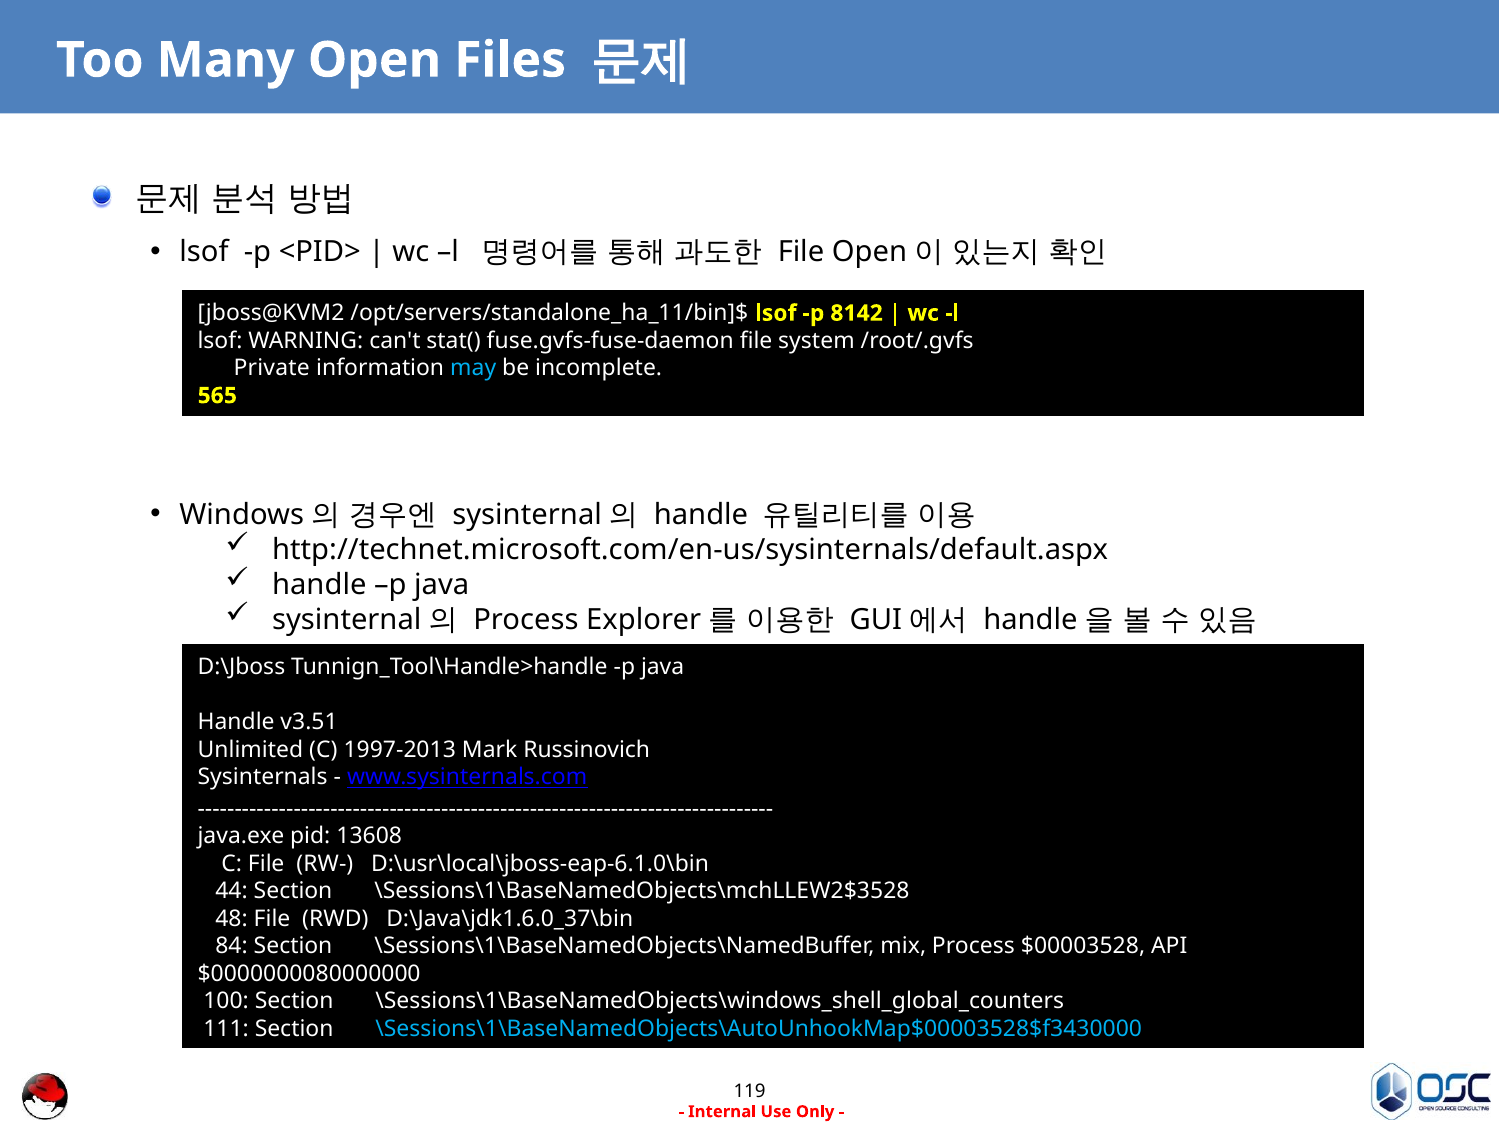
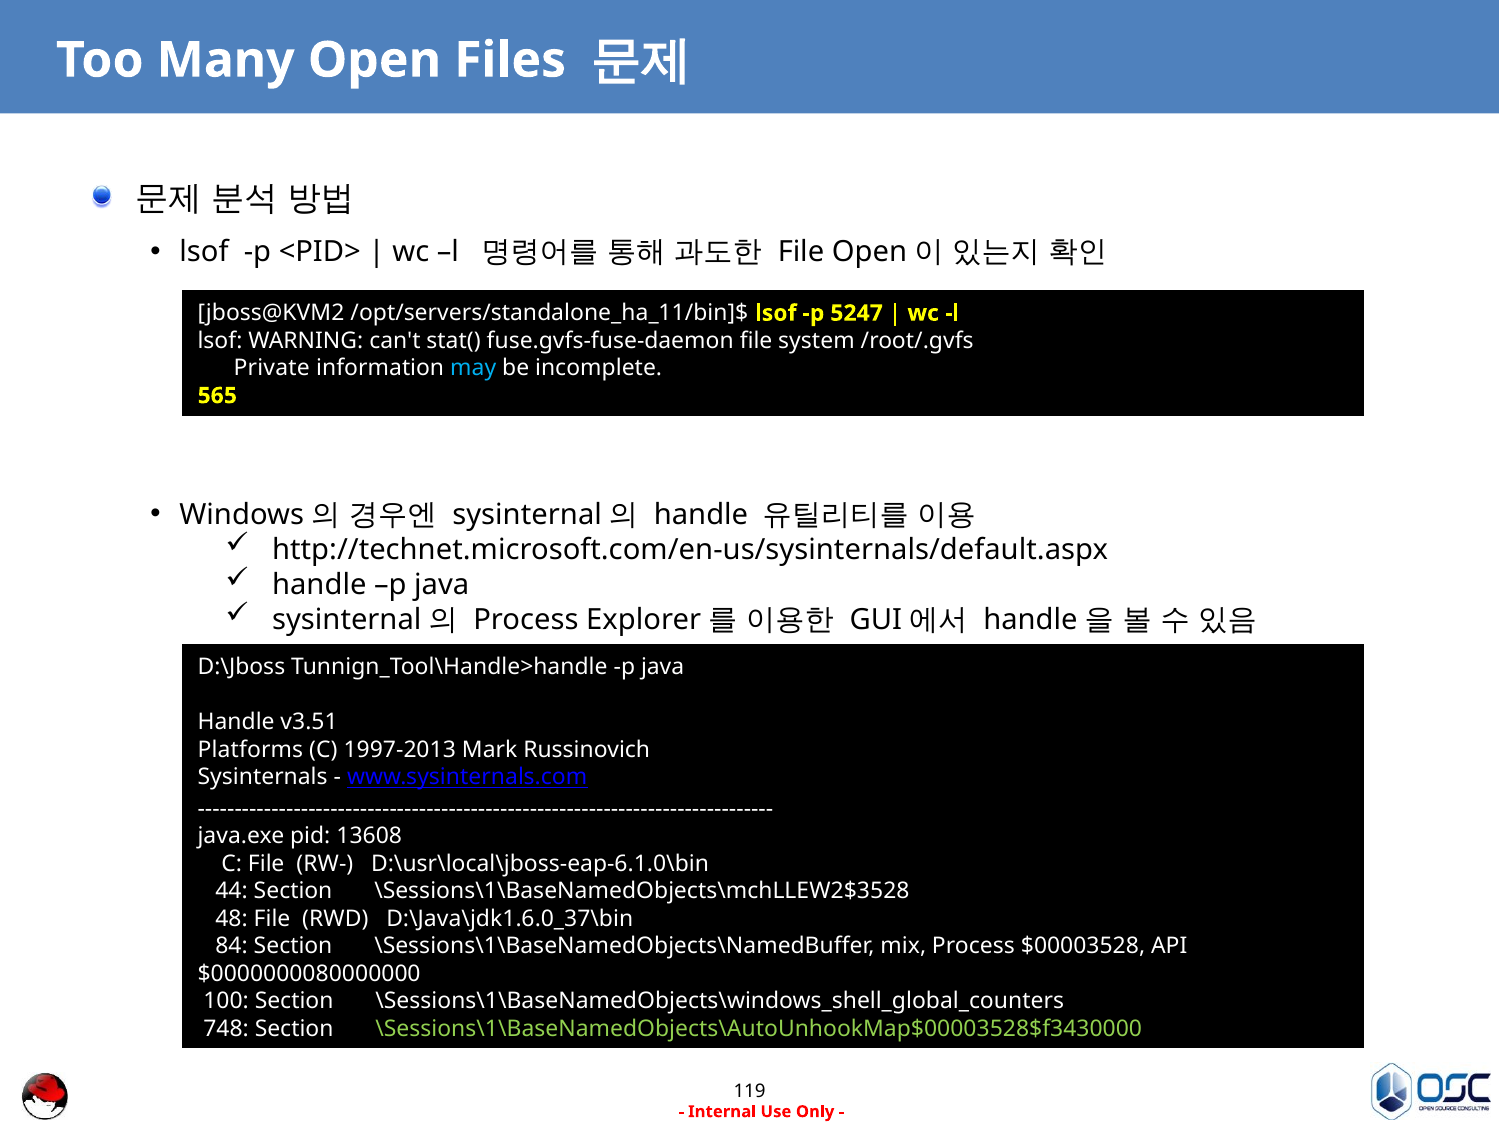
8142: 8142 -> 5247 (857, 313)
Unlimited: Unlimited -> Platforms (250, 750)
111: 111 -> 748 (226, 1029)
\Sessions\1\BaseNamedObjects\AutoUnhookMap$00003528$f3430000 colour: light blue -> light green (759, 1029)
